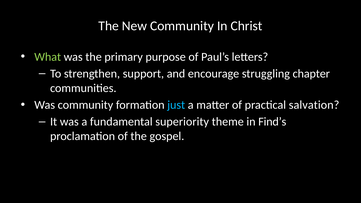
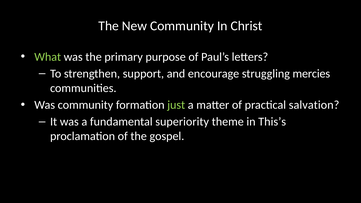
chapter: chapter -> mercies (311, 74)
just colour: light blue -> light green (176, 105)
Find’s: Find’s -> This’s (272, 122)
